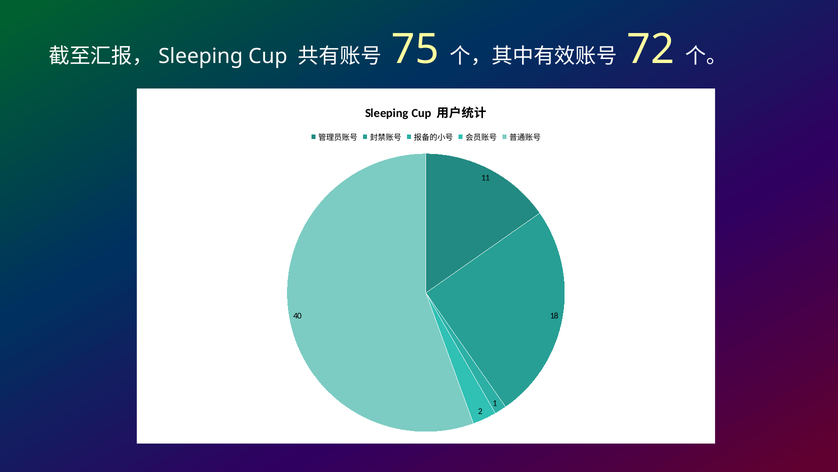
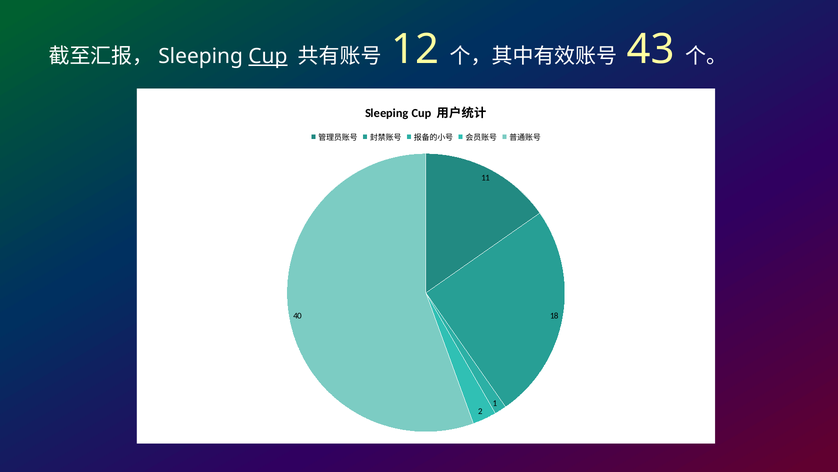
Cup underline: none -> present (268, 56)
75: 75 -> 12 (415, 49)
72: 72 -> 43 (651, 49)
